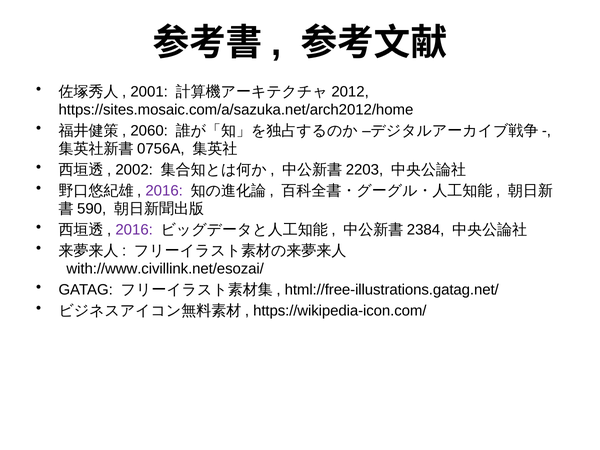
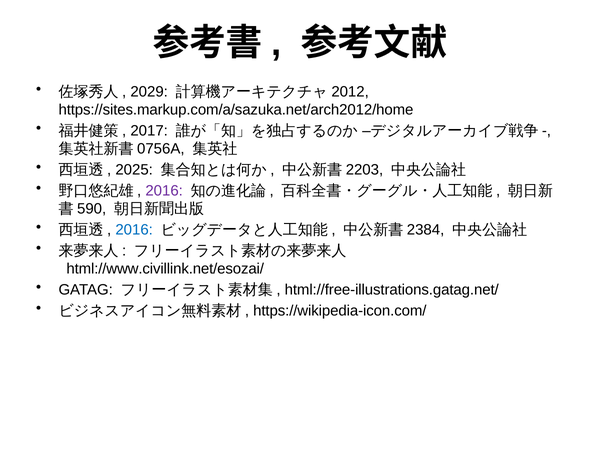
2001: 2001 -> 2029 (149, 92)
https://sites.mosaic.com/a/sazuka.net/arch2012/home: https://sites.mosaic.com/a/sazuka.net/arch2012/home -> https://sites.markup.com/a/sazuka.net/arch2012/home (236, 110)
2060: 2060 -> 2017 (149, 131)
2002: 2002 -> 2025 (134, 170)
2016 colour: purple -> blue (134, 230)
with://www.civillink.net/esozai/: with://www.civillink.net/esozai/ -> html://www.civillink.net/esozai/ (165, 269)
